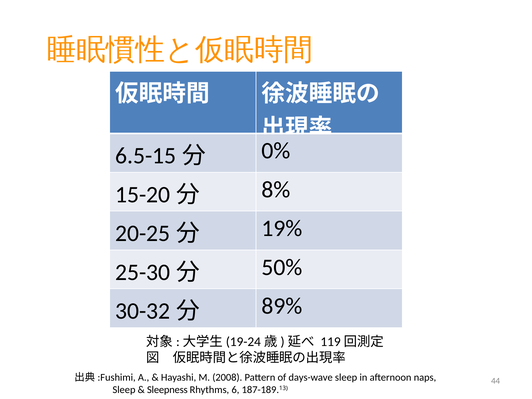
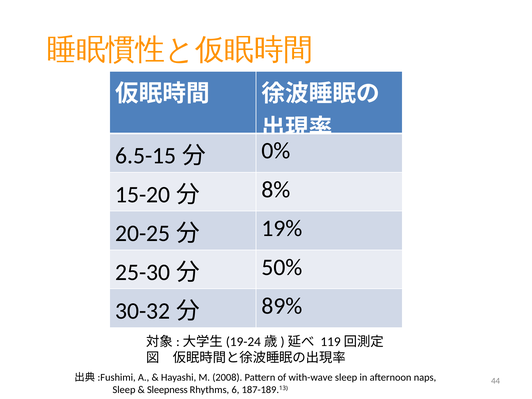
days-wave: days-wave -> with-wave (311, 377)
